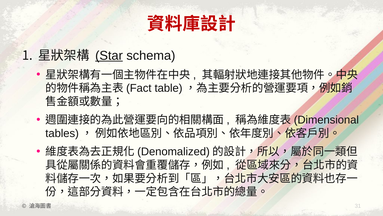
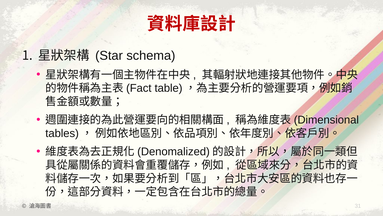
Star underline: present -> none (109, 56)
